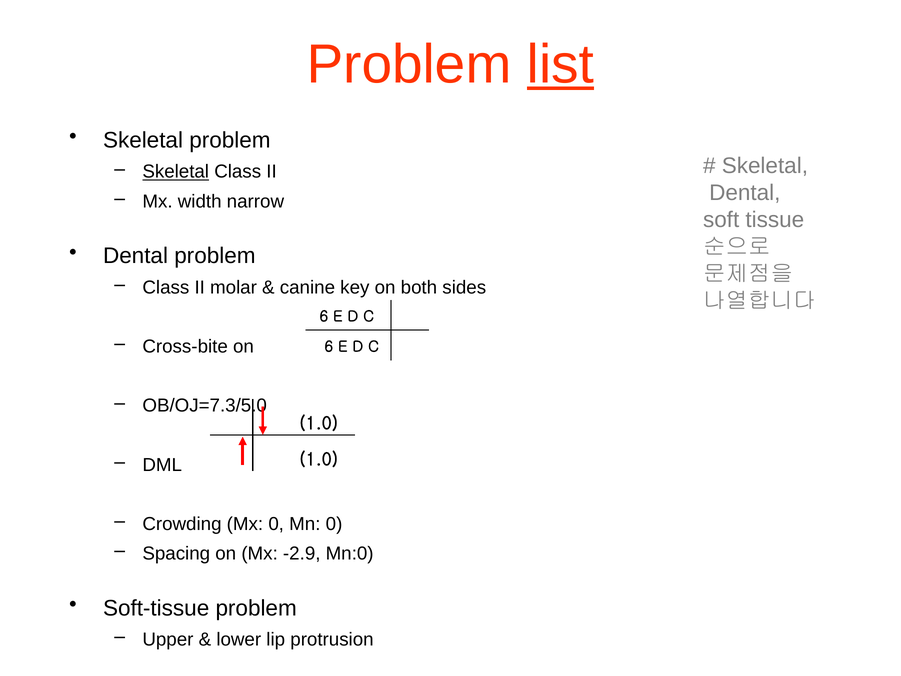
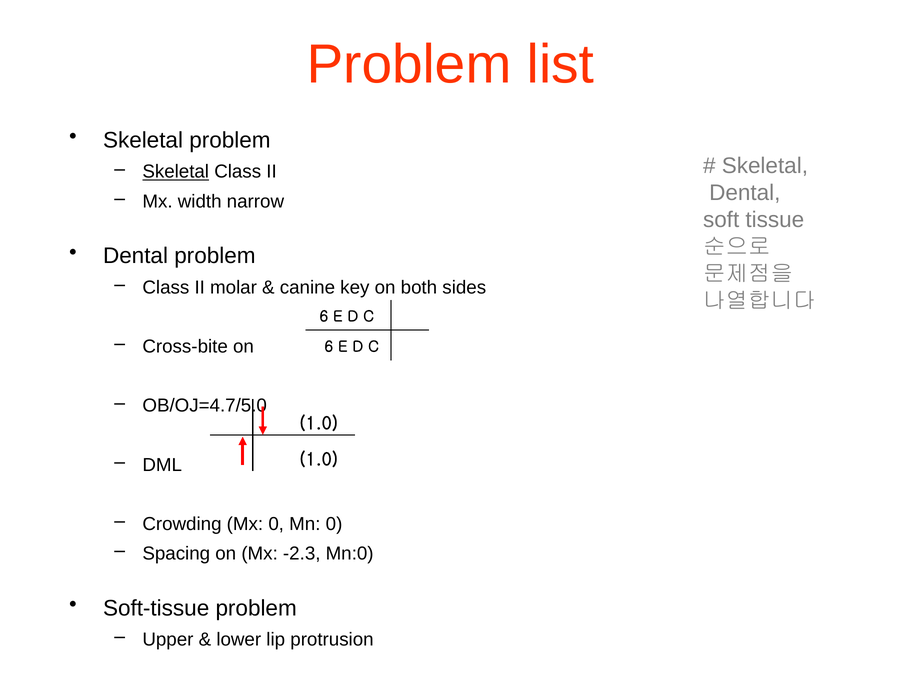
list underline: present -> none (560, 65)
OB/OJ=7.3/5.0: OB/OJ=7.3/5.0 -> OB/OJ=4.7/5.0 (205, 406)
-2.9: -2.9 -> -2.3 (302, 553)
